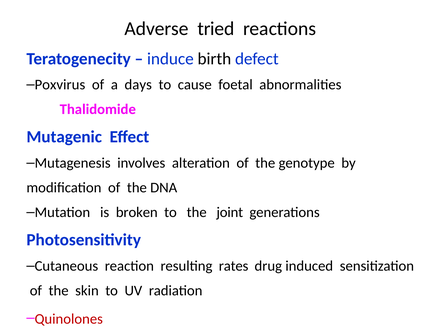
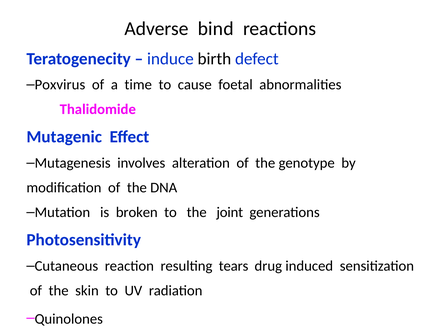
tried: tried -> bind (216, 29)
days: days -> time (138, 85)
rates: rates -> tears (234, 266)
Quinolones colour: red -> black (69, 319)
